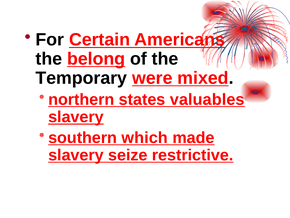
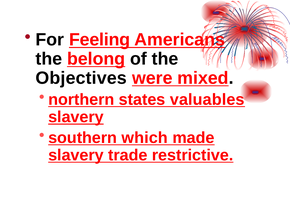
Certain: Certain -> Feeling (100, 40)
Temporary: Temporary -> Objectives (81, 78)
seize: seize -> trade (128, 155)
